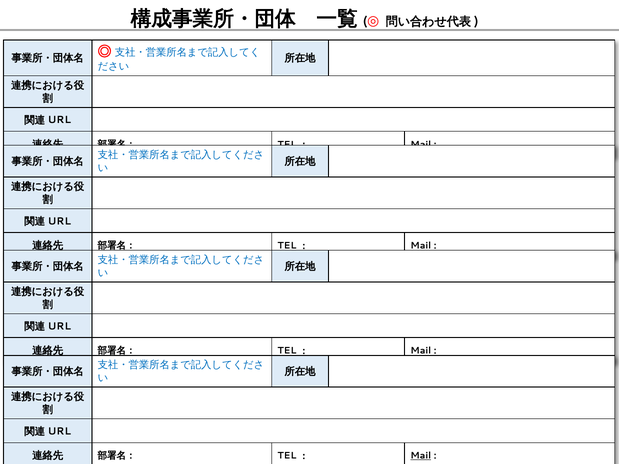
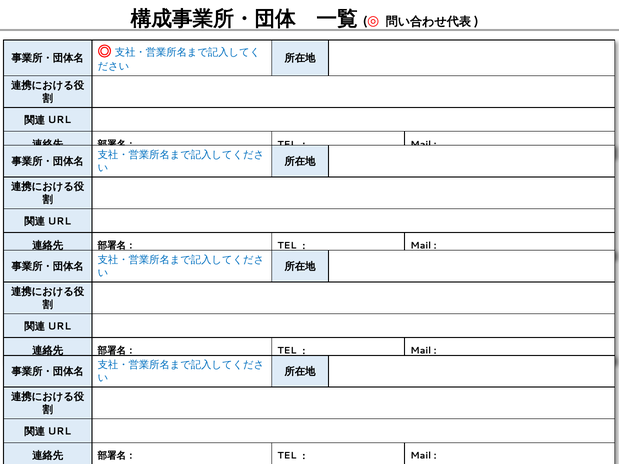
Mail underline: present -> none (421, 456)
